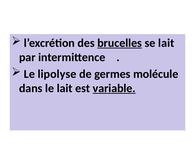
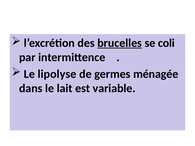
se lait: lait -> coli (166, 43)
molécule: molécule -> ménagée (156, 74)
variable underline: present -> none (114, 88)
